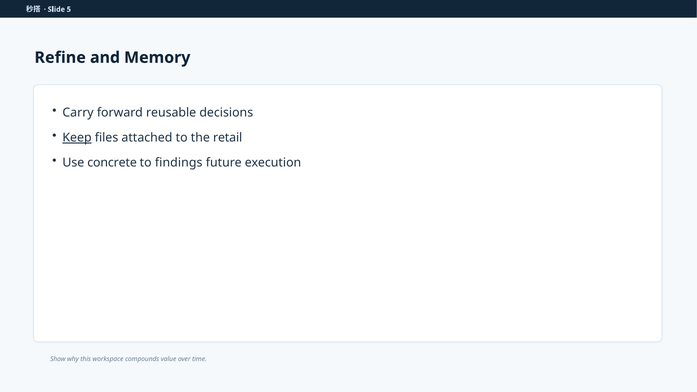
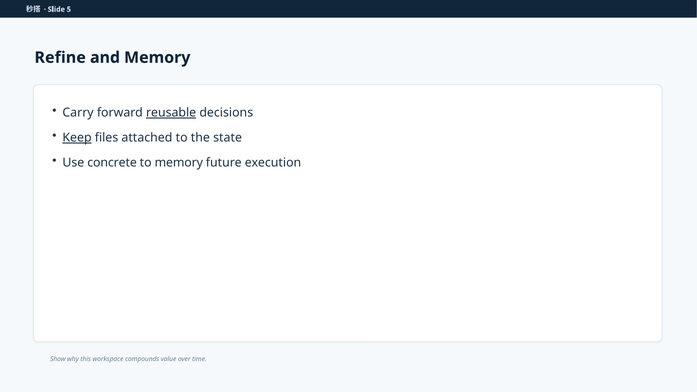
reusable underline: none -> present (171, 113)
retail: retail -> state (228, 138)
to findings: findings -> memory (179, 163)
